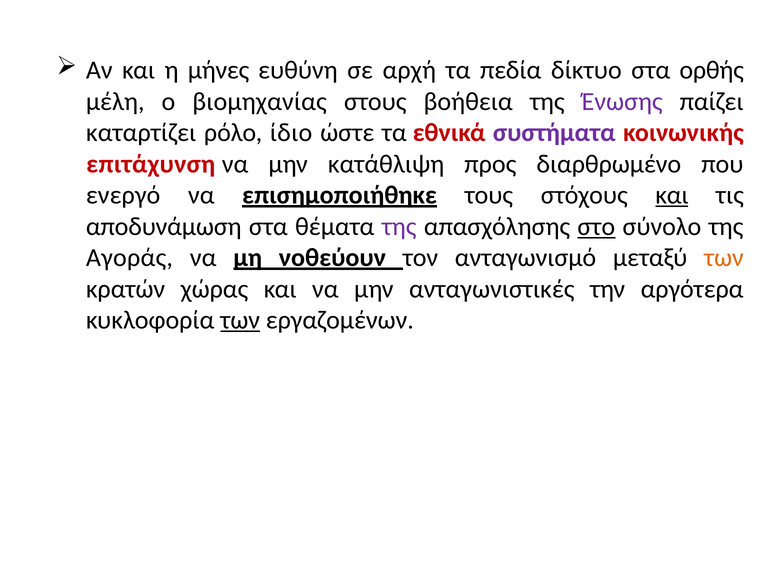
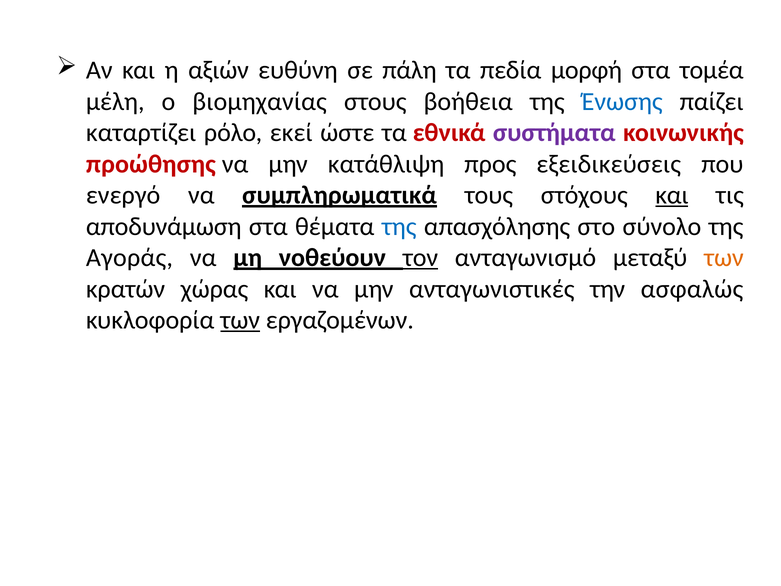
μήνες: μήνες -> αξιών (218, 70)
αρχή: αρχή -> πάλη (410, 70)
δίκτυο: δίκτυο -> μορφή (587, 70)
ορθής: ορθής -> τομέα (712, 70)
Ένωσης colour: purple -> blue (622, 101)
ίδιο: ίδιο -> εκεί (291, 133)
επιτάχυνση: επιτάχυνση -> προώθησης (151, 164)
διαρθρωμένο: διαρθρωμένο -> εξειδικεύσεις (609, 164)
επισημοποιήθηκε: επισημοποιήθηκε -> συμπληρωματικά (340, 195)
της colour: purple -> blue (399, 226)
στο underline: present -> none (596, 226)
τον underline: none -> present (421, 258)
αργότερα: αργότερα -> ασφαλώς (692, 289)
